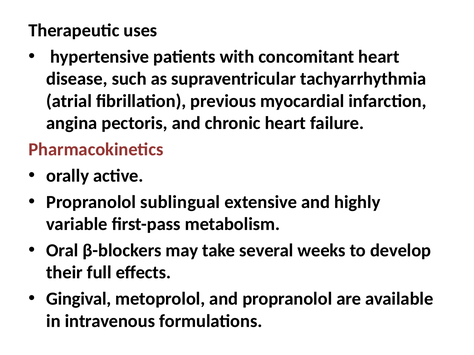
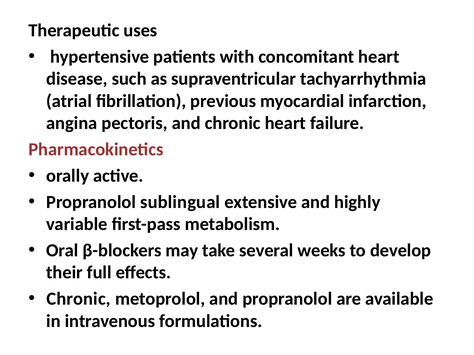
Gingival: Gingival -> Chronic (79, 299)
